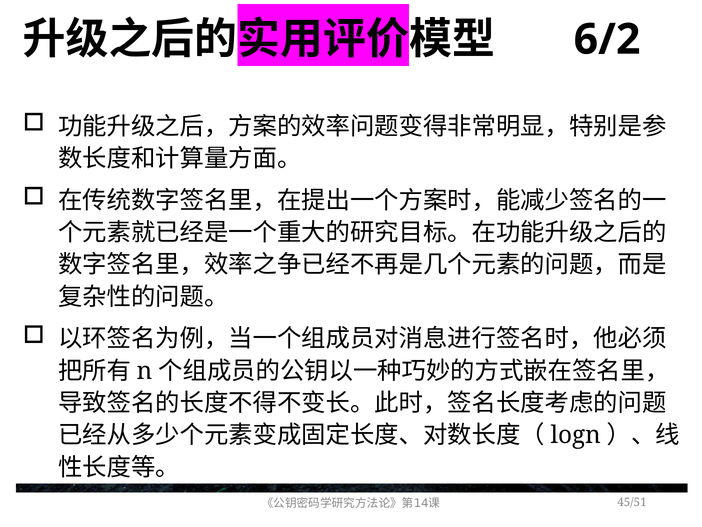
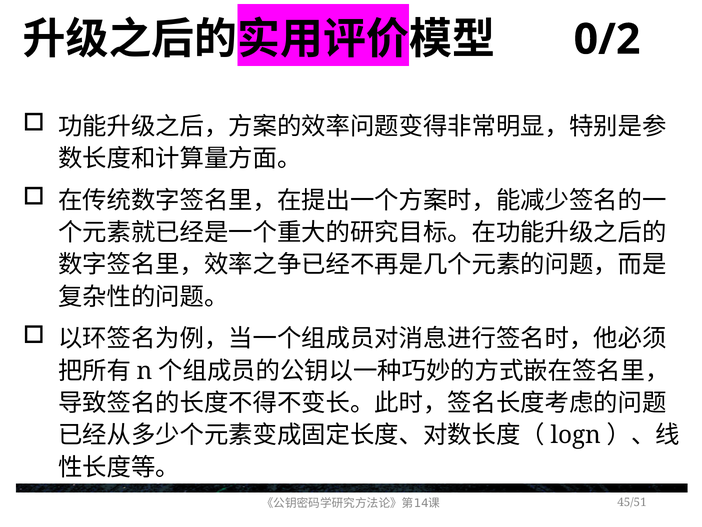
6/2: 6/2 -> 0/2 (607, 39)
